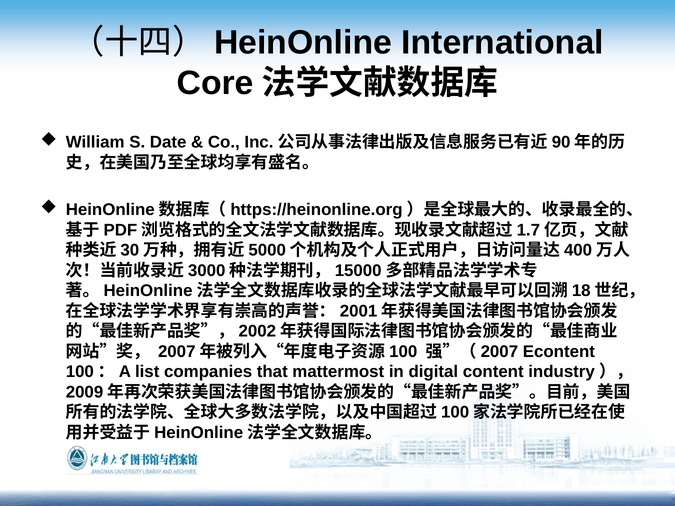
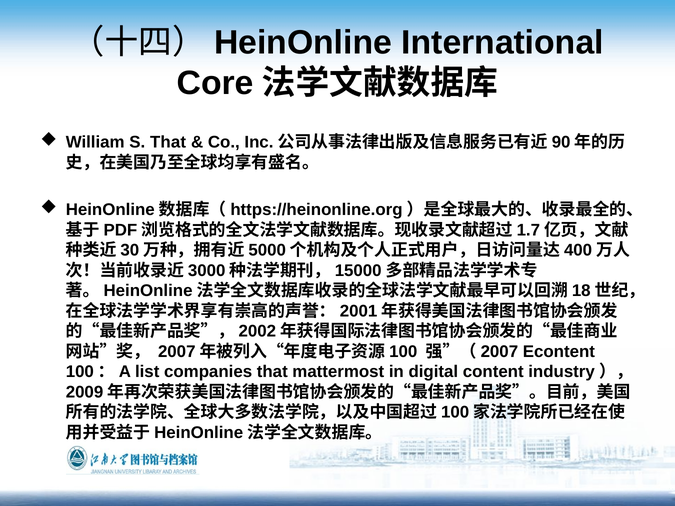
S Date: Date -> That (168, 142)
